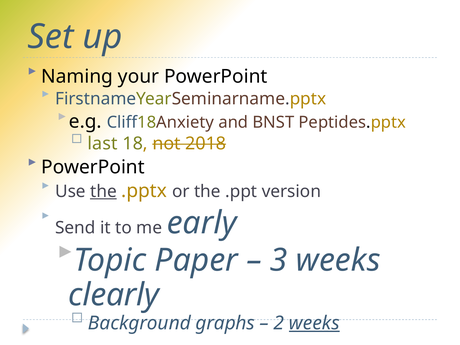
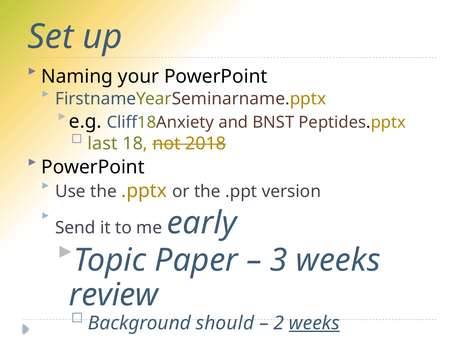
the underline: present -> none (103, 191)
clearly: clearly -> review (114, 295)
graphs: graphs -> should (225, 323)
